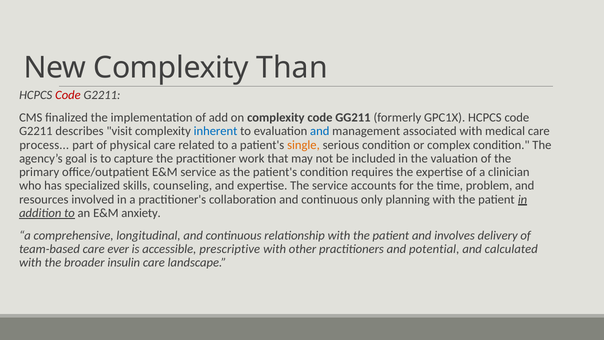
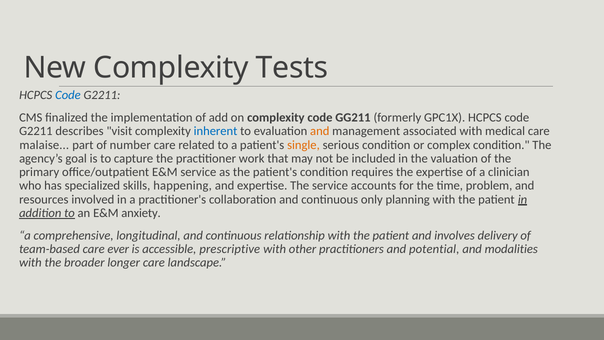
Than: Than -> Tests (292, 68)
Code colour: red -> blue (68, 95)
and colour: blue -> orange (320, 131)
process: process -> malaise (44, 145)
physical: physical -> number (130, 145)
counseling: counseling -> happening (183, 186)
calculated: calculated -> modalities (511, 249)
insulin: insulin -> longer (124, 262)
